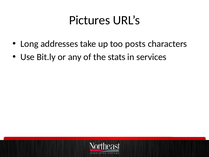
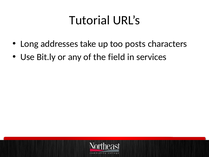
Pictures: Pictures -> Tutorial (89, 20)
stats: stats -> field (117, 57)
